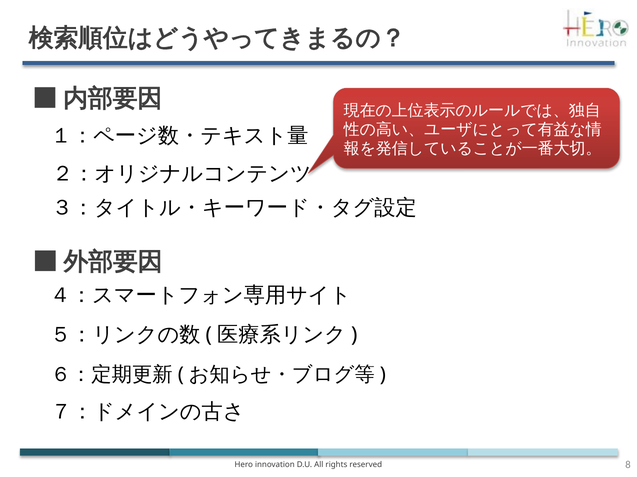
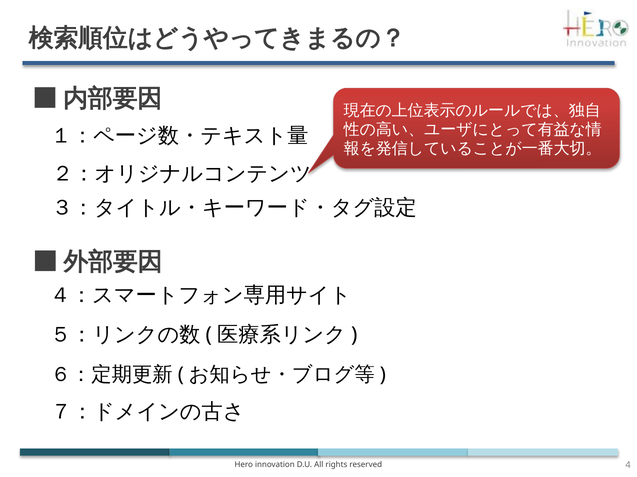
8: 8 -> 4 (628, 466)
